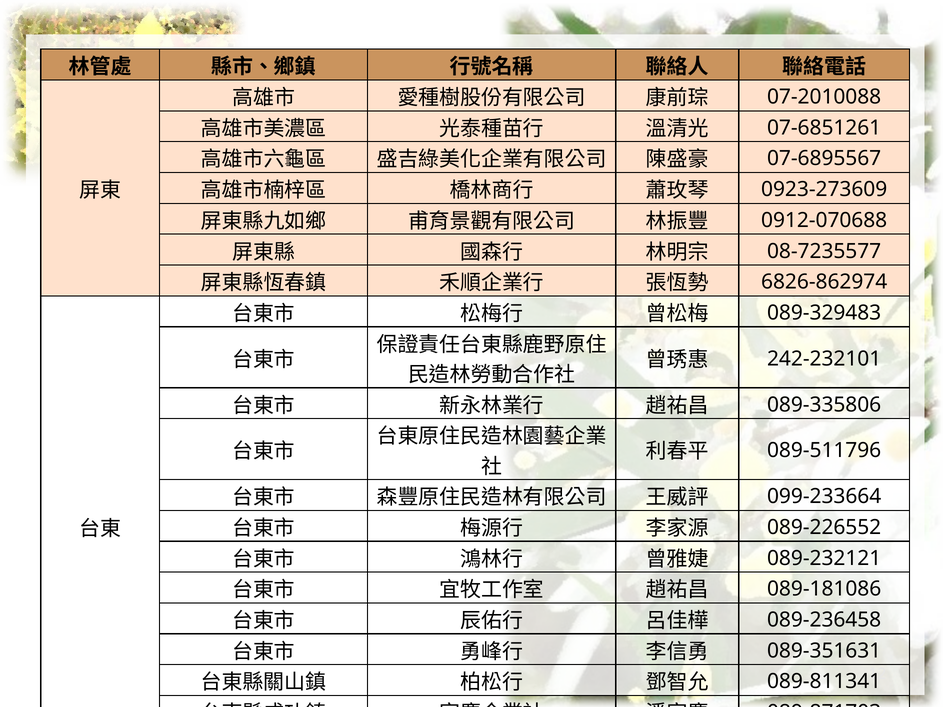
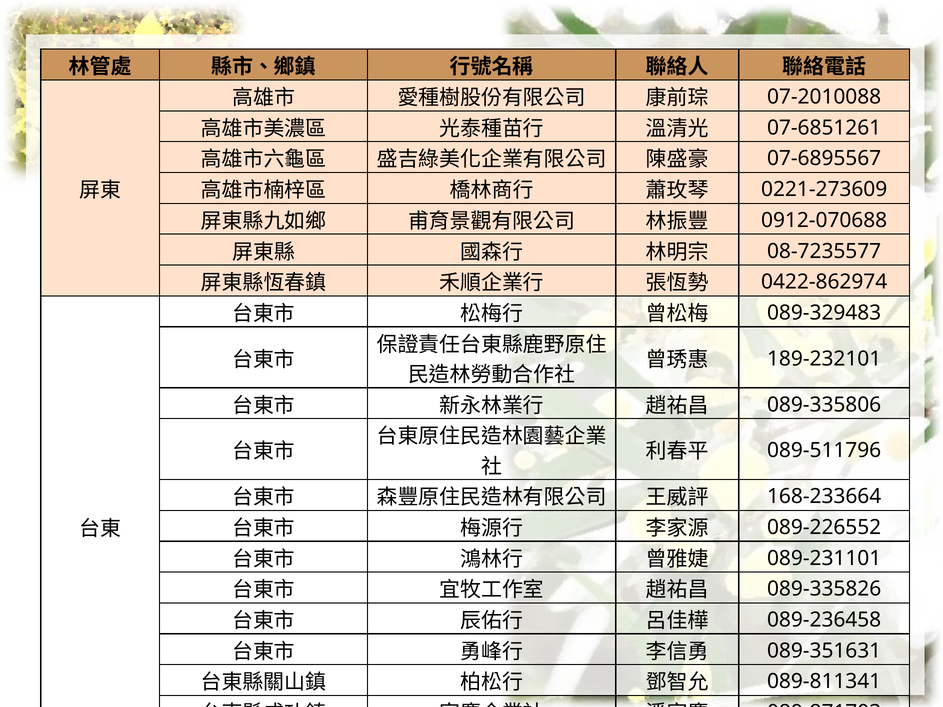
0923-273609: 0923-273609 -> 0221-273609 (824, 189)
6826-862974: 6826-862974 -> 0422-862974 (824, 282)
242-232101: 242-232101 -> 189-232101 (824, 359)
099-233664: 099-233664 -> 168-233664 (824, 497)
089-232121: 089-232121 -> 089-231101 (824, 558)
089-181086: 089-181086 -> 089-335826 (824, 589)
